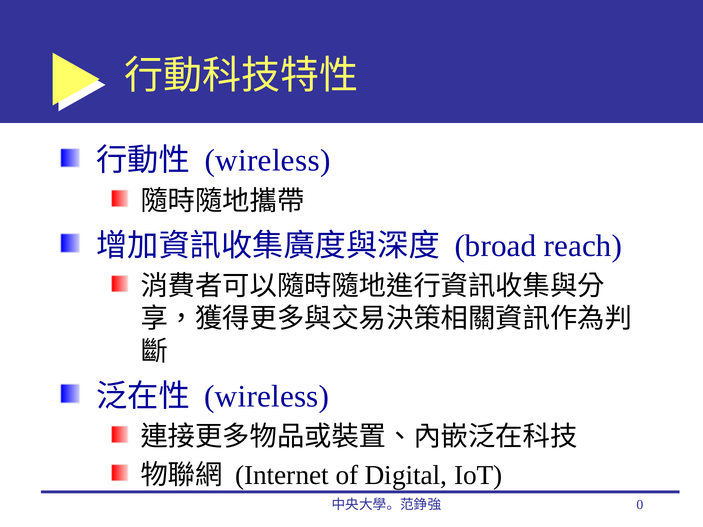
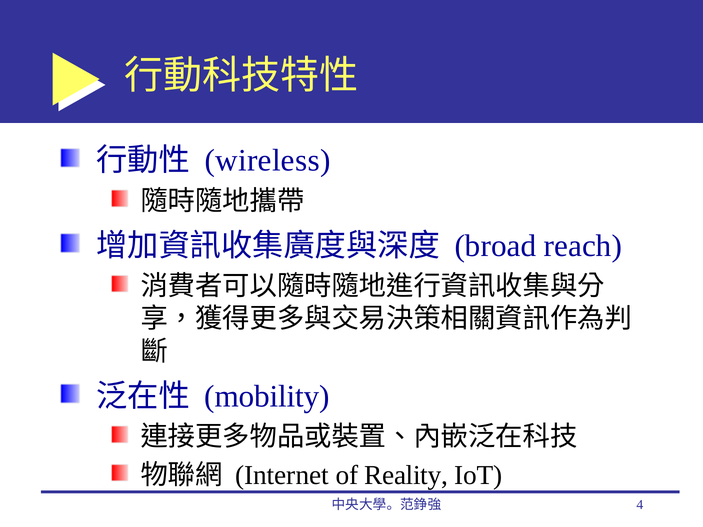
wireless: wireless -> mobility (267, 397)
Digital: Digital -> Reality (406, 475)
0: 0 -> 4 (640, 505)
